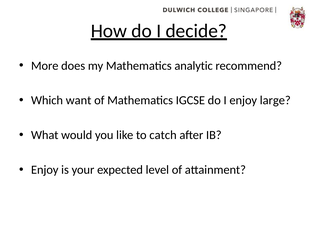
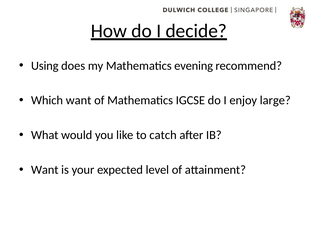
More: More -> Using (45, 66)
analytic: analytic -> evening (194, 66)
Enjoy: Enjoy -> Want (45, 169)
